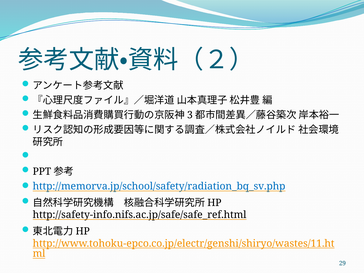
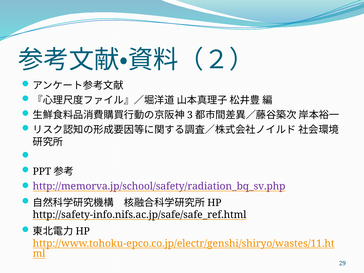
http://memorva.jp/school/safety/radiation_bq_sv.php colour: blue -> purple (159, 186)
